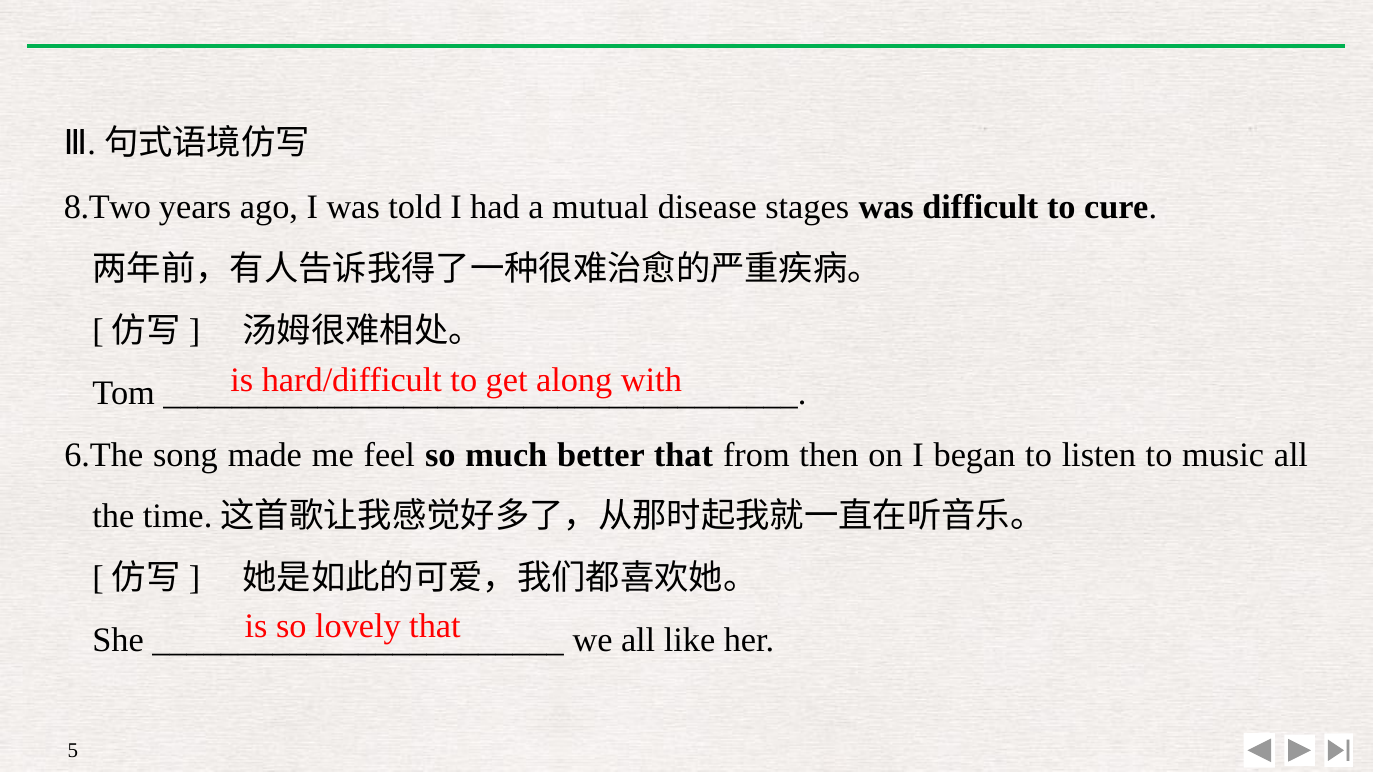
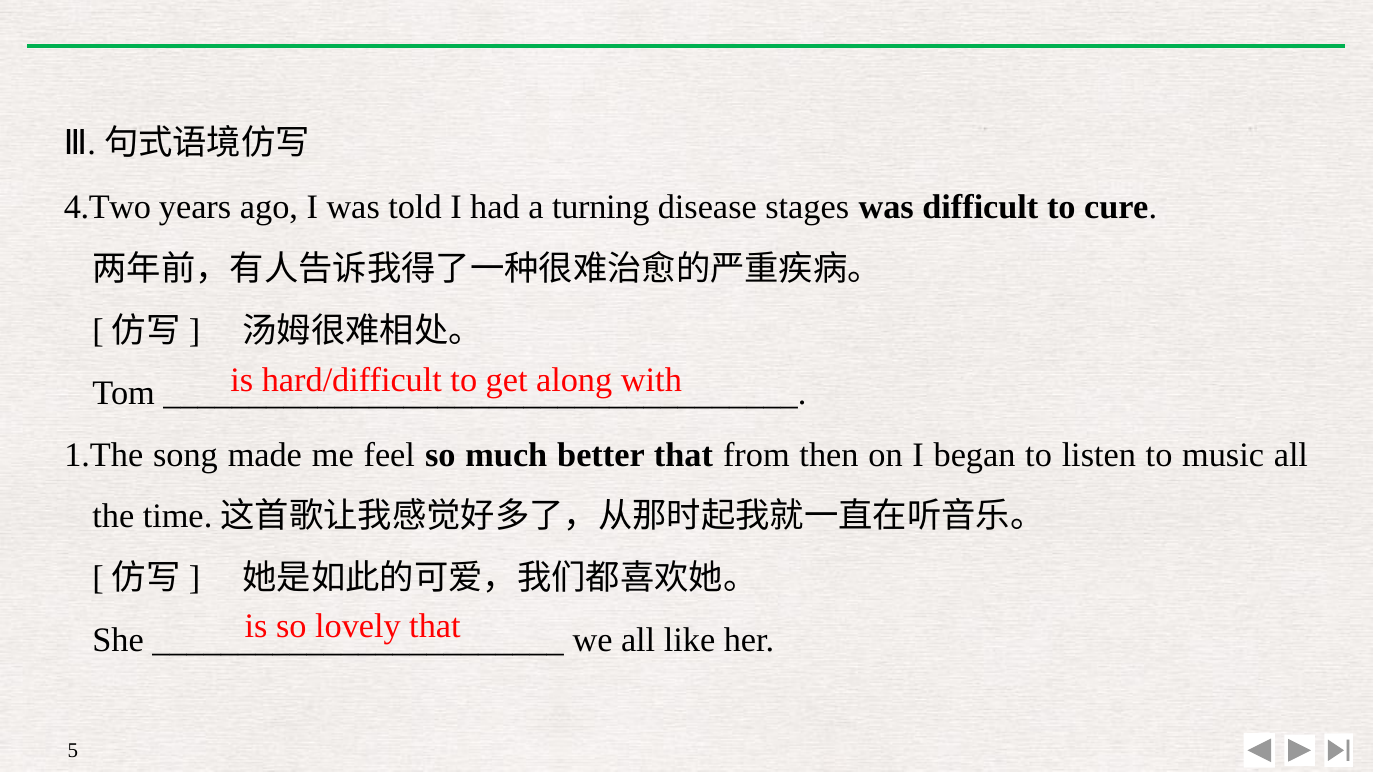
8.Two: 8.Two -> 4.Two (107, 208)
mutual: mutual -> turning (601, 208)
6.The: 6.The -> 1.The (104, 455)
